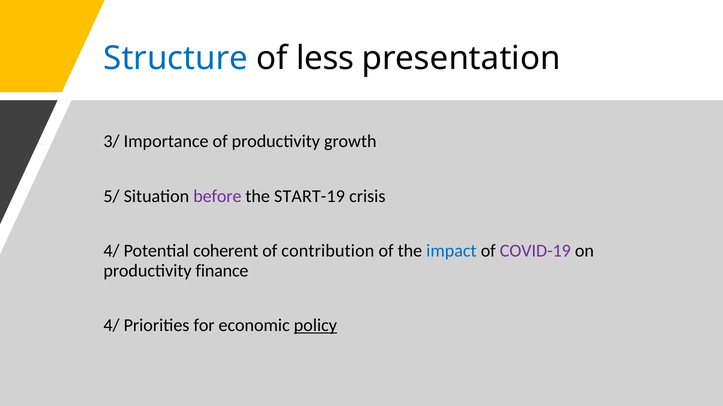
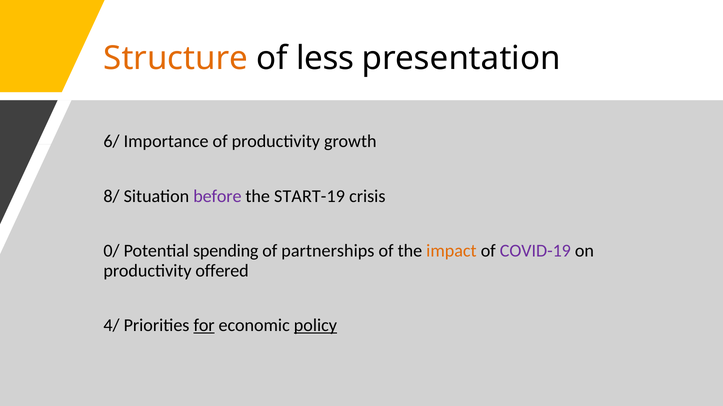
Structure colour: blue -> orange (176, 58)
3/: 3/ -> 6/ (112, 142)
5/: 5/ -> 8/ (112, 196)
4/: 4/ -> 0/ (112, 251)
coherent: coherent -> spending (226, 251)
contribution: contribution -> partnerships (328, 251)
impact colour: blue -> orange (451, 251)
finance: finance -> offered (222, 271)
for underline: none -> present (204, 326)
